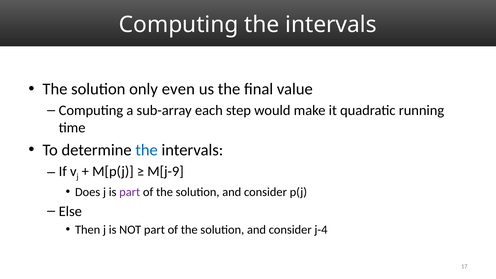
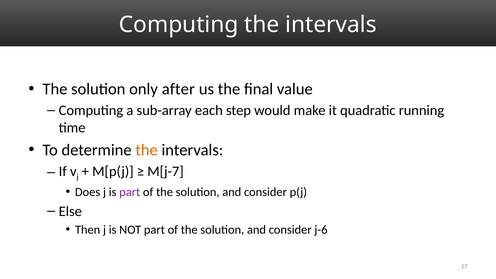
even: even -> after (178, 89)
the colour: blue -> orange (147, 150)
M[j-9: M[j-9 -> M[j-7 (166, 171)
j-4: j-4 -> j-6 (321, 230)
